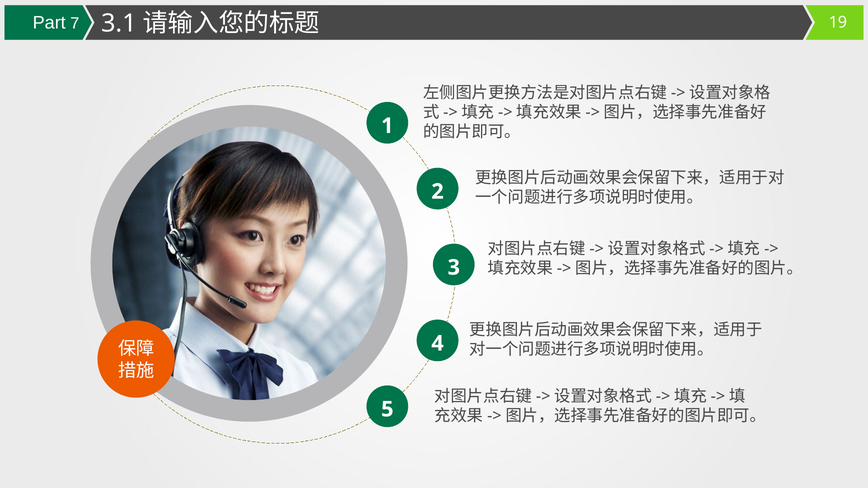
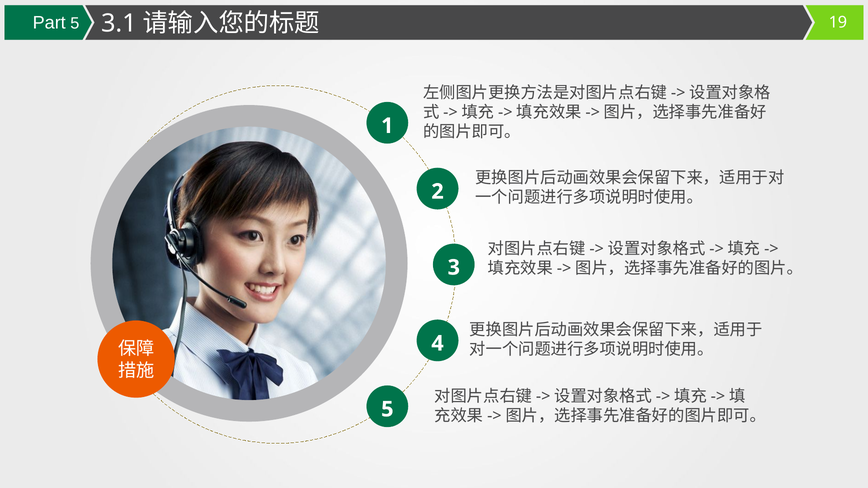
Part 7: 7 -> 5 (75, 23)
